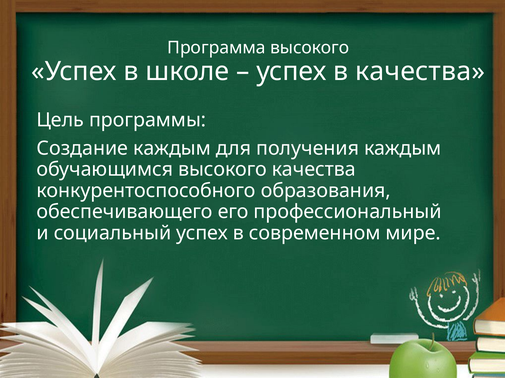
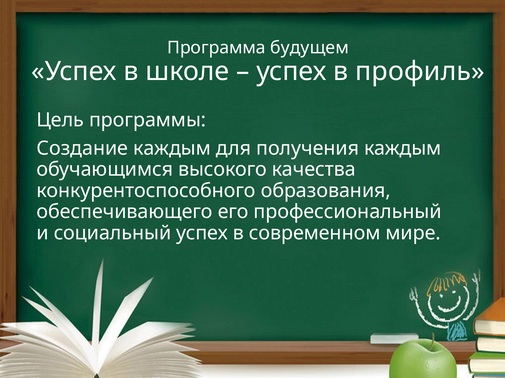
Программа высокого: высокого -> будущем (310, 48)
в качества: качества -> профиль (420, 72)
